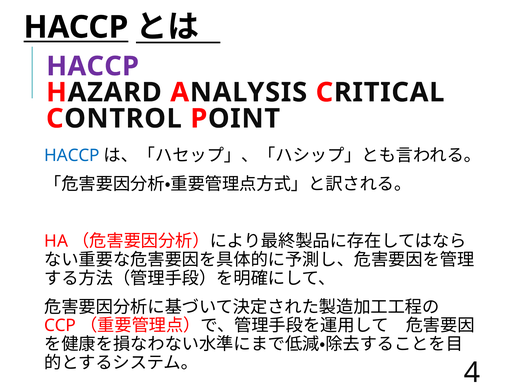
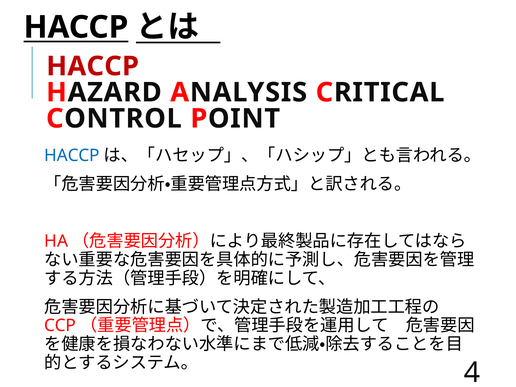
HACCP colour: purple -> red (93, 66)
